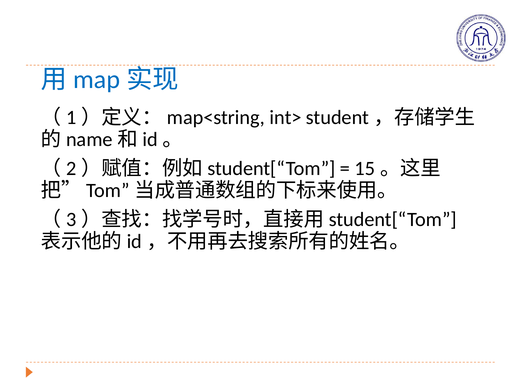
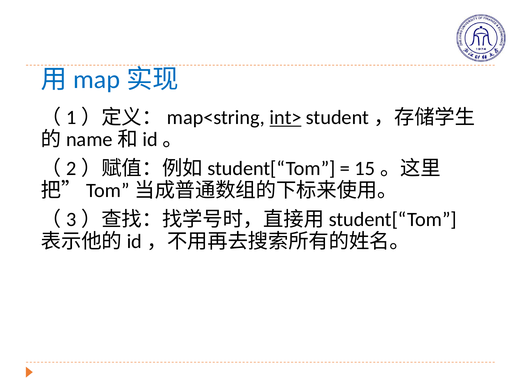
int> underline: none -> present (285, 117)
